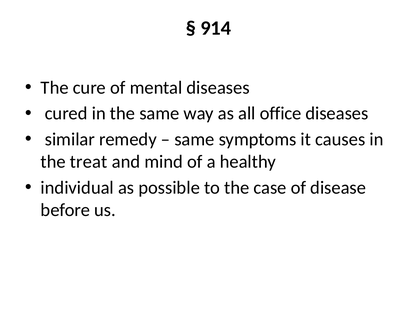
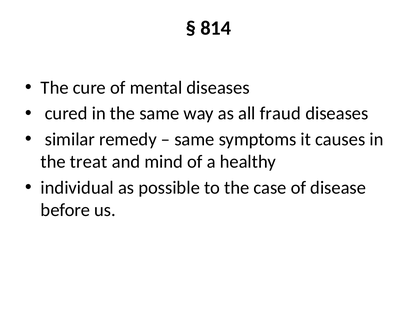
914: 914 -> 814 (216, 28)
office: office -> fraud (280, 113)
